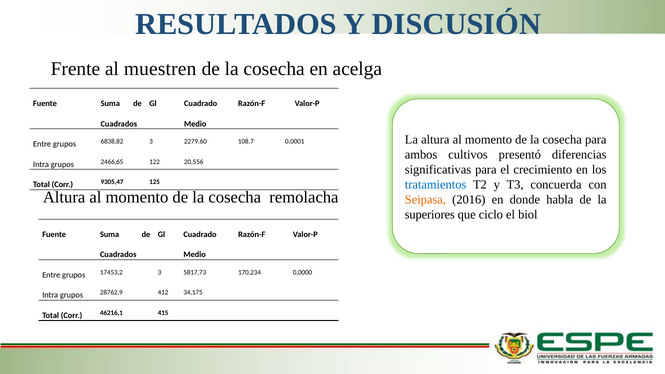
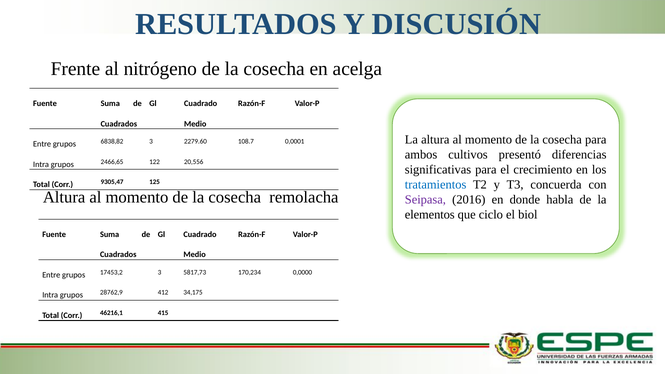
muestren: muestren -> nitrógeno (160, 69)
Seipasa colour: orange -> purple (425, 200)
superiores: superiores -> elementos (430, 214)
